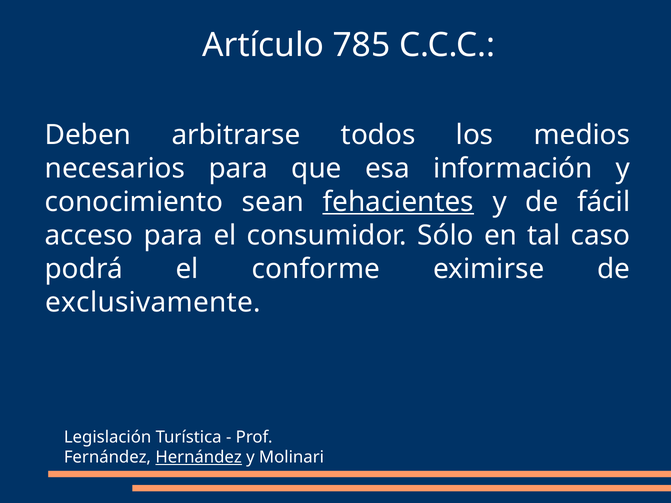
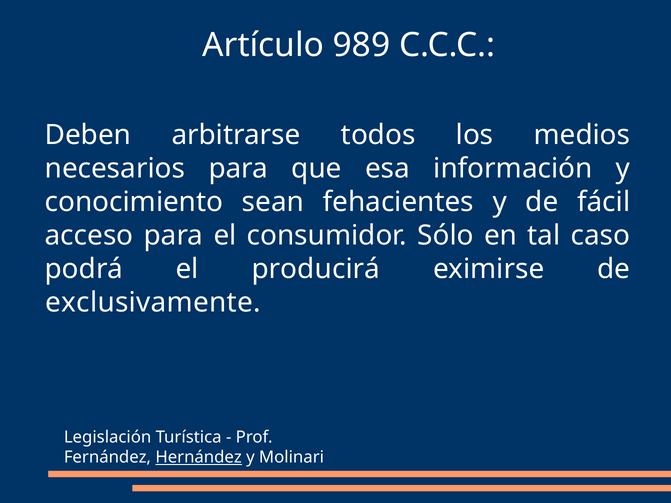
785: 785 -> 989 (362, 45)
fehacientes underline: present -> none (398, 202)
conforme: conforme -> producirá (316, 269)
